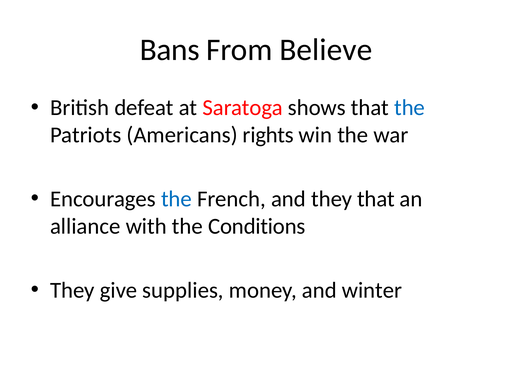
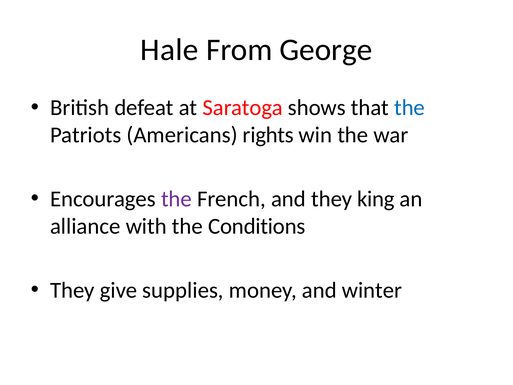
Bans: Bans -> Hale (169, 50)
Believe: Believe -> George (326, 50)
the colour: blue -> purple (176, 199)
they that: that -> king (376, 199)
